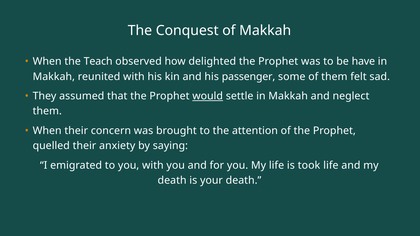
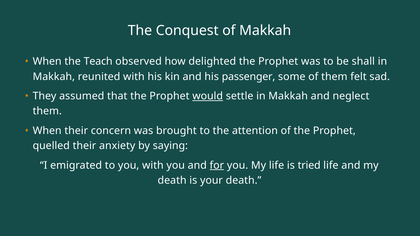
have: have -> shall (363, 62)
for underline: none -> present (217, 165)
took: took -> tried (309, 165)
